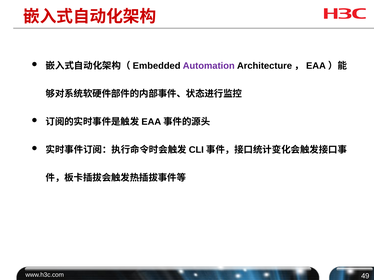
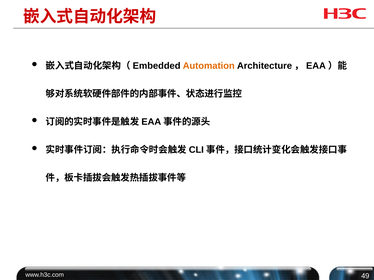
Automation colour: purple -> orange (209, 66)
